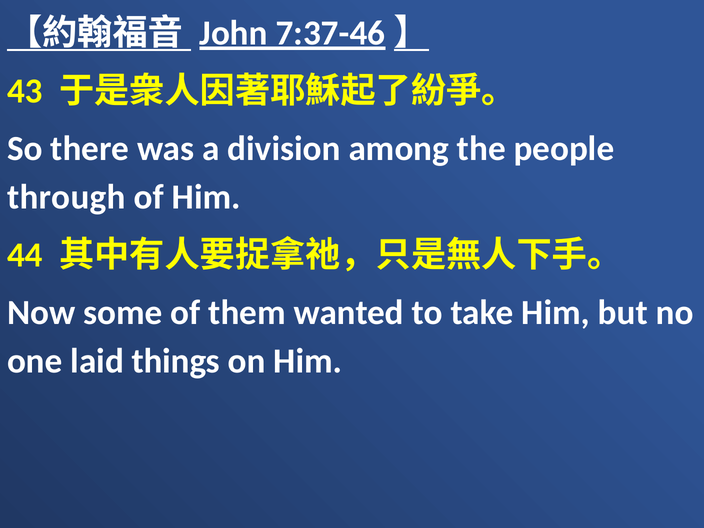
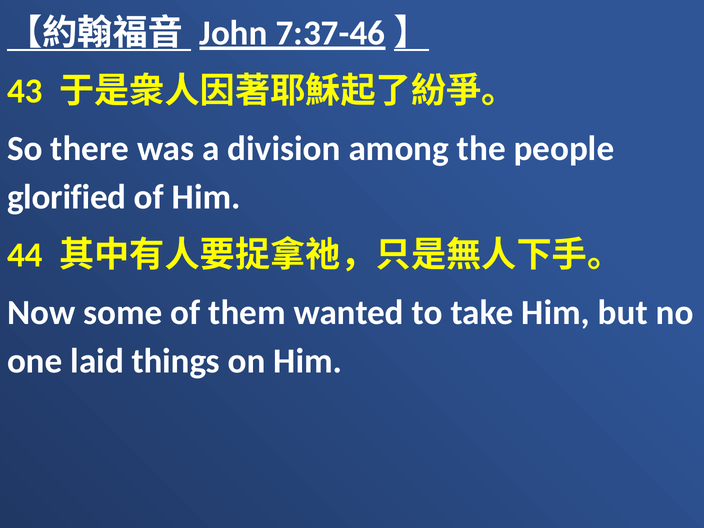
through: through -> glorified (67, 197)
